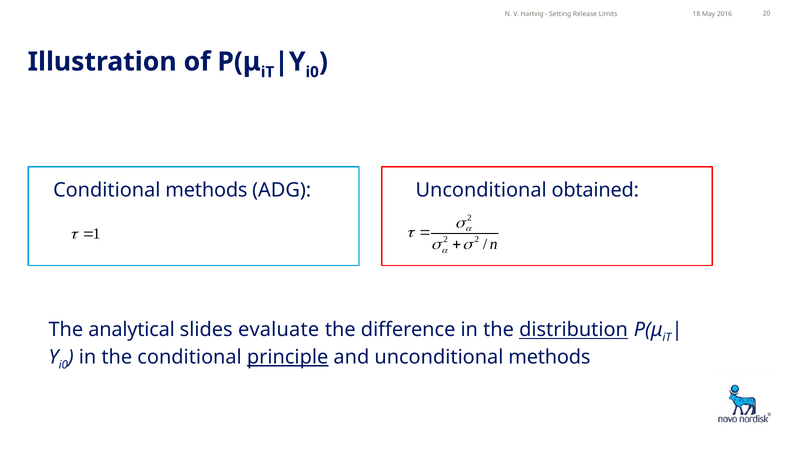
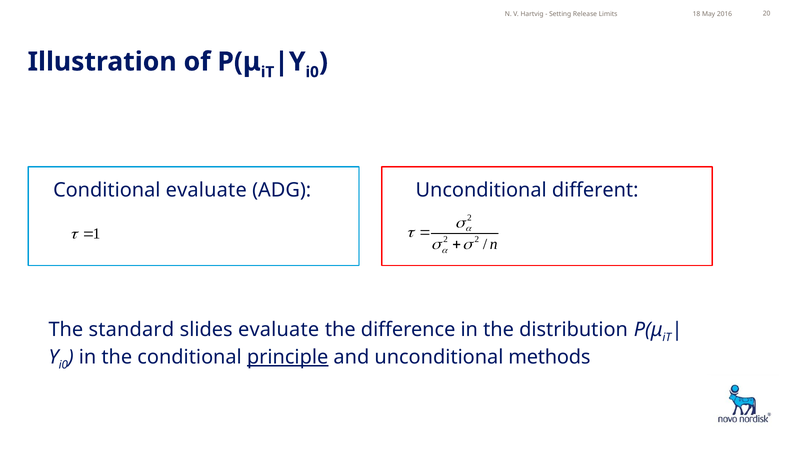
Conditional methods: methods -> evaluate (206, 190)
obtained: obtained -> different (595, 190)
analytical: analytical -> standard (131, 330)
distribution underline: present -> none (574, 330)
